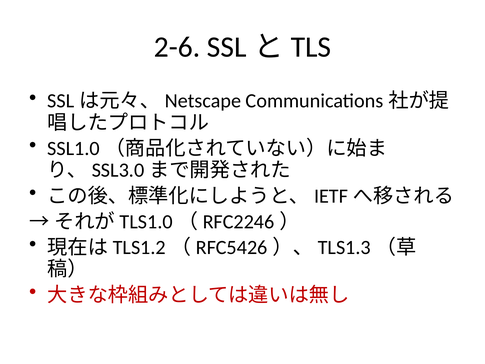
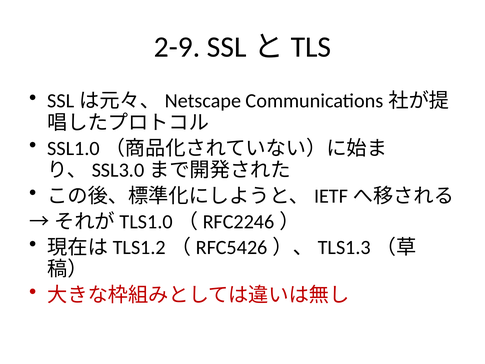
2-6: 2-6 -> 2-9 (177, 47)
